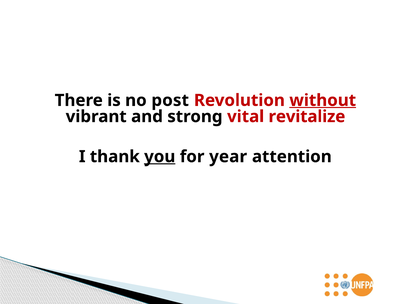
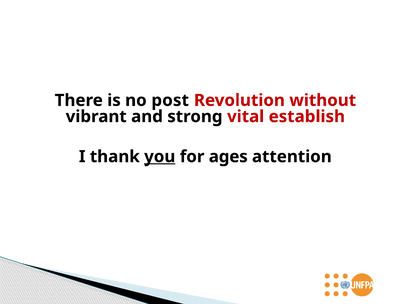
without underline: present -> none (323, 101)
revitalize: revitalize -> establish (307, 117)
year: year -> ages (228, 157)
